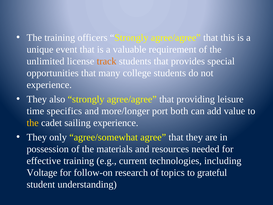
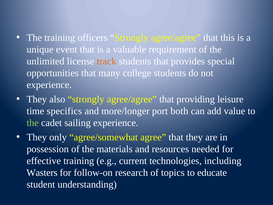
the colour: yellow -> light green (33, 123)
Voltage: Voltage -> Wasters (42, 172)
grateful: grateful -> educate (212, 172)
